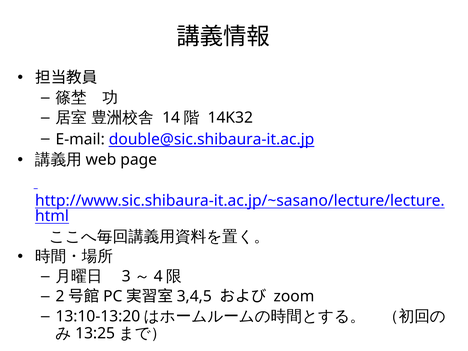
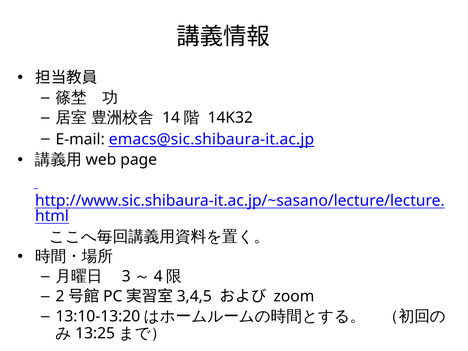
double@sic.shibaura-it.ac.jp: double@sic.shibaura-it.ac.jp -> emacs@sic.shibaura-it.ac.jp (211, 139)
